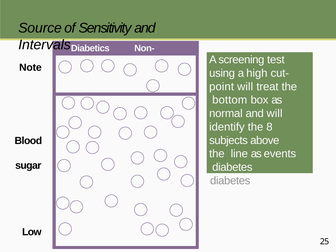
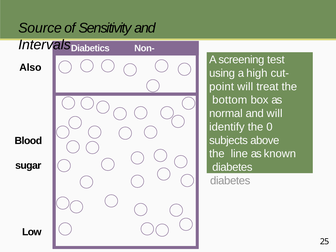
Note: Note -> Also (30, 67)
8: 8 -> 0 (269, 127)
events: events -> known (280, 154)
